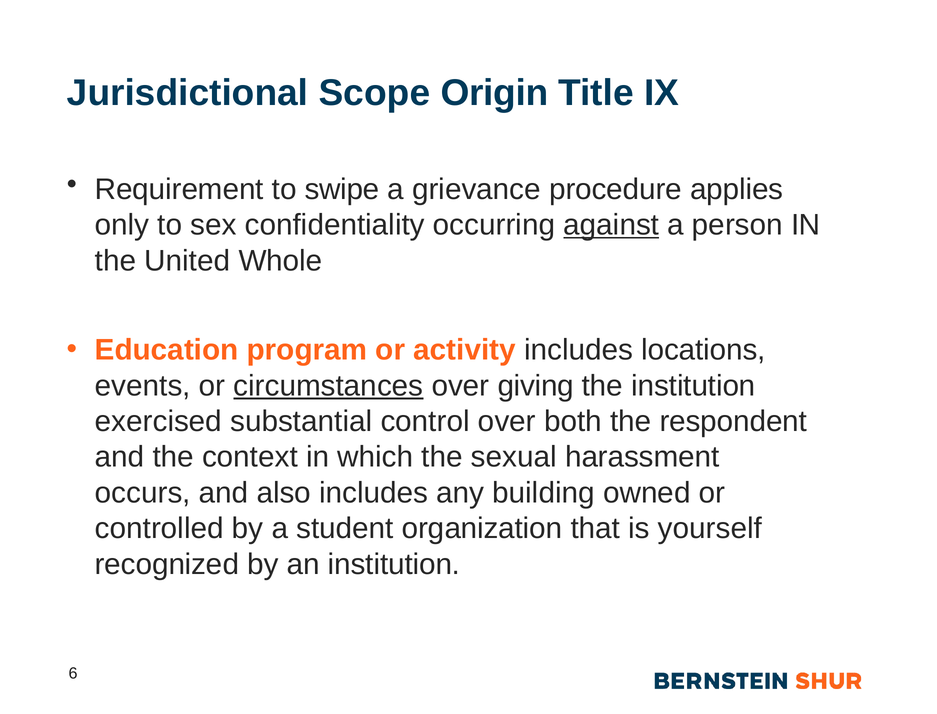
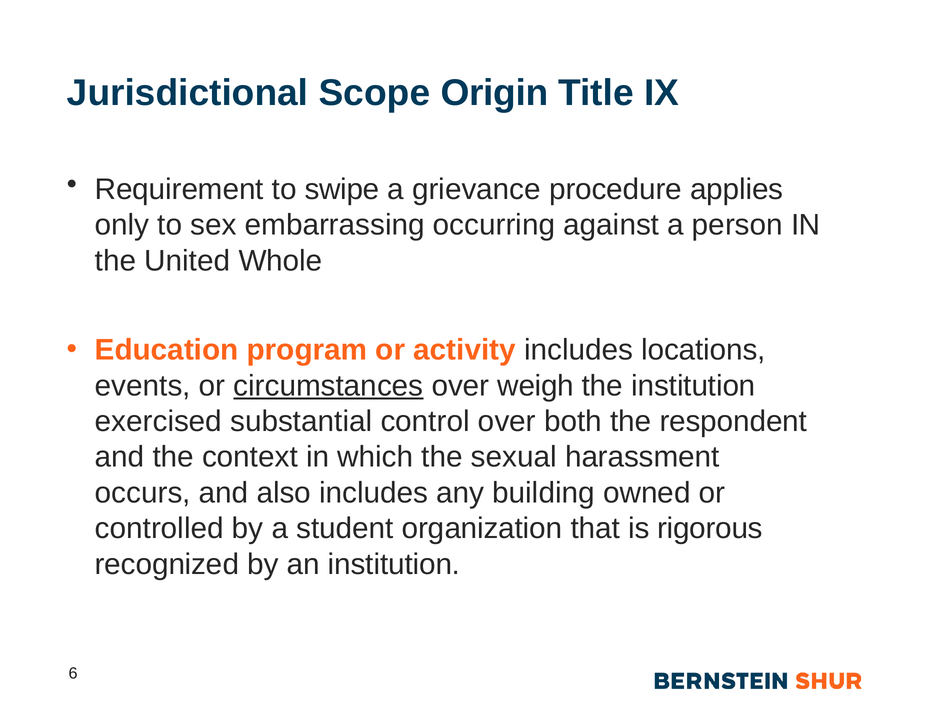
confidentiality: confidentiality -> embarrassing (335, 225)
against underline: present -> none (611, 225)
giving: giving -> weigh (536, 386)
yourself: yourself -> rigorous (710, 528)
